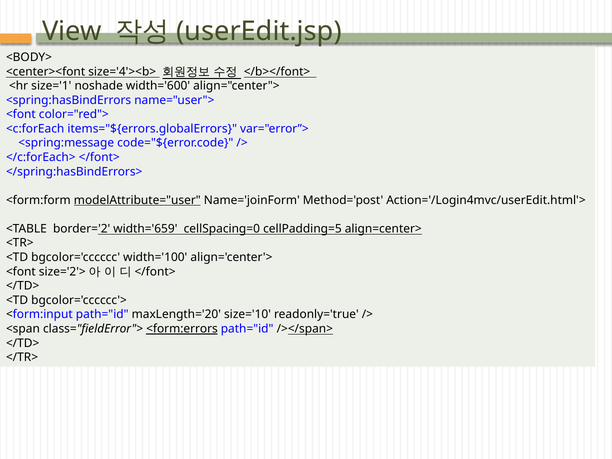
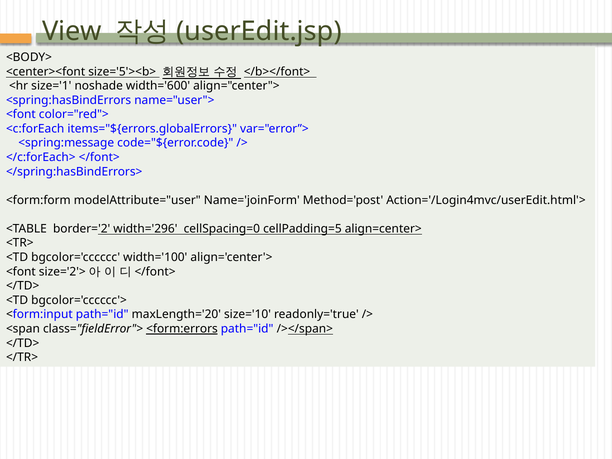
size='4'><b>: size='4'><b> -> size='5'><b> (122, 72)
modelAttribute="user underline: present -> none (137, 200)
width='659: width='659 -> width='296 (145, 229)
